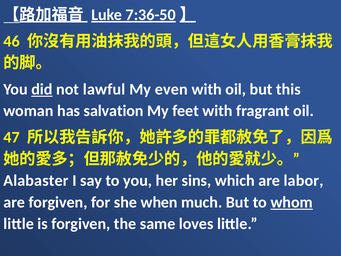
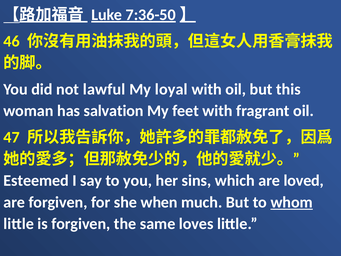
did underline: present -> none (42, 89)
even: even -> loyal (171, 89)
Alabaster: Alabaster -> Esteemed (36, 180)
labor: labor -> loved (304, 180)
